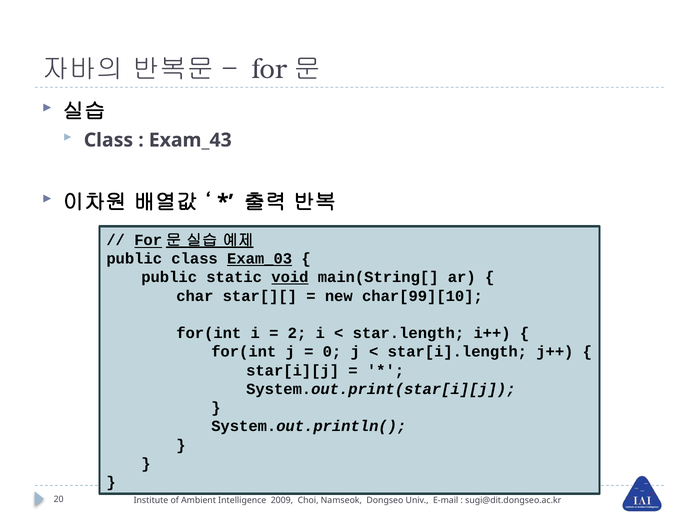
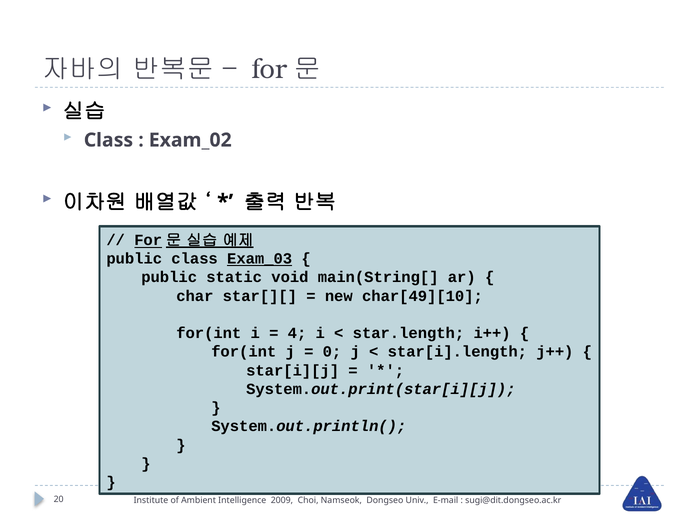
Exam_43: Exam_43 -> Exam_02 (190, 140)
void underline: present -> none (290, 277)
char[99][10: char[99][10 -> char[49][10 (422, 296)
2: 2 -> 4 (297, 333)
